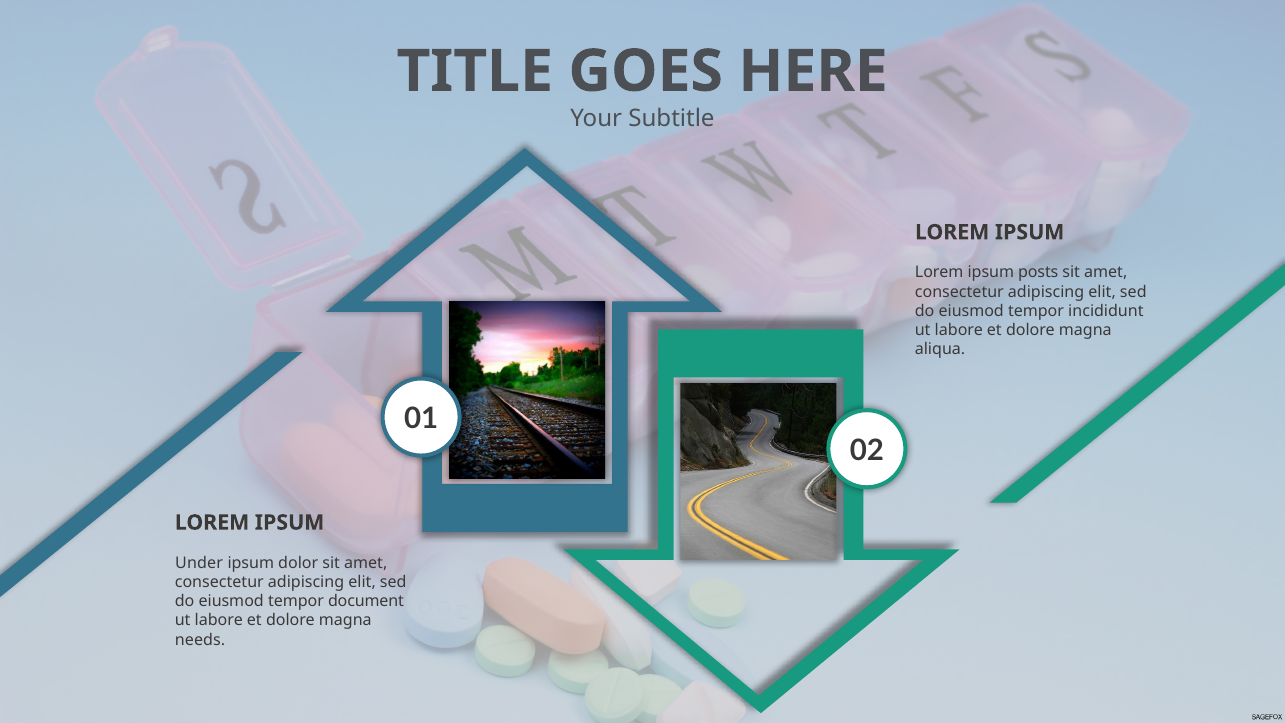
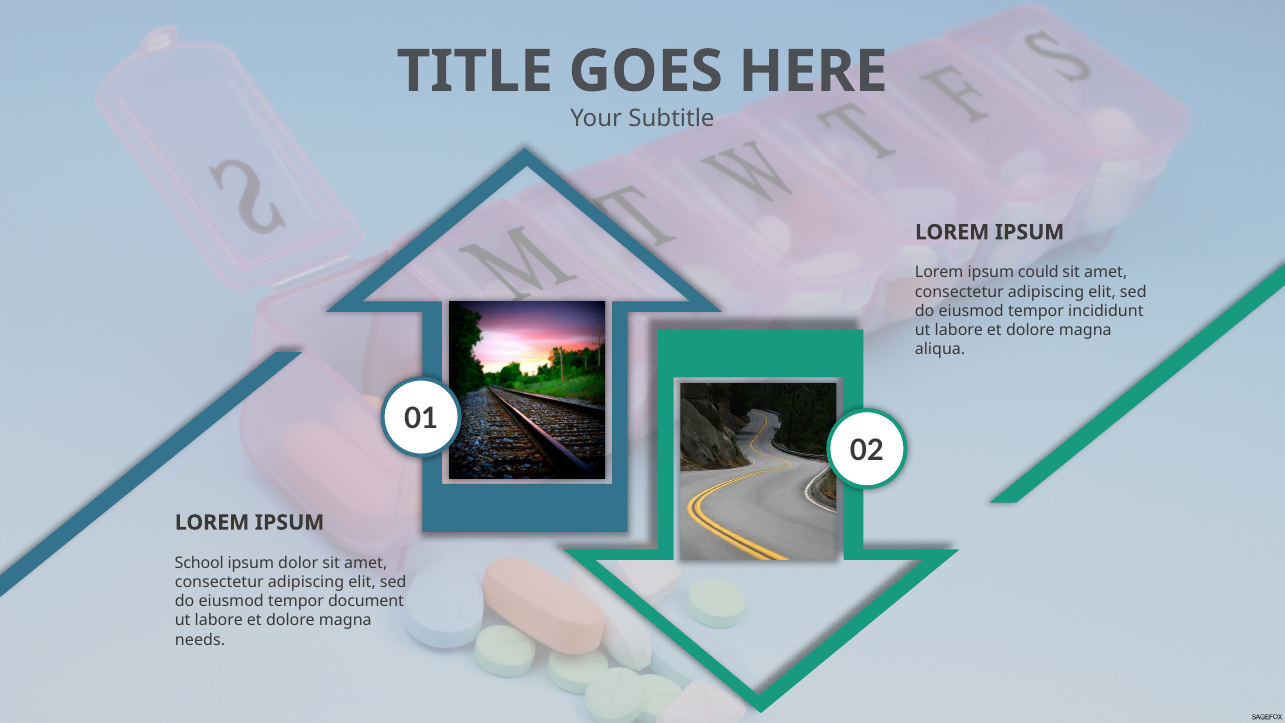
posts: posts -> could (1038, 272)
Under: Under -> School (199, 563)
